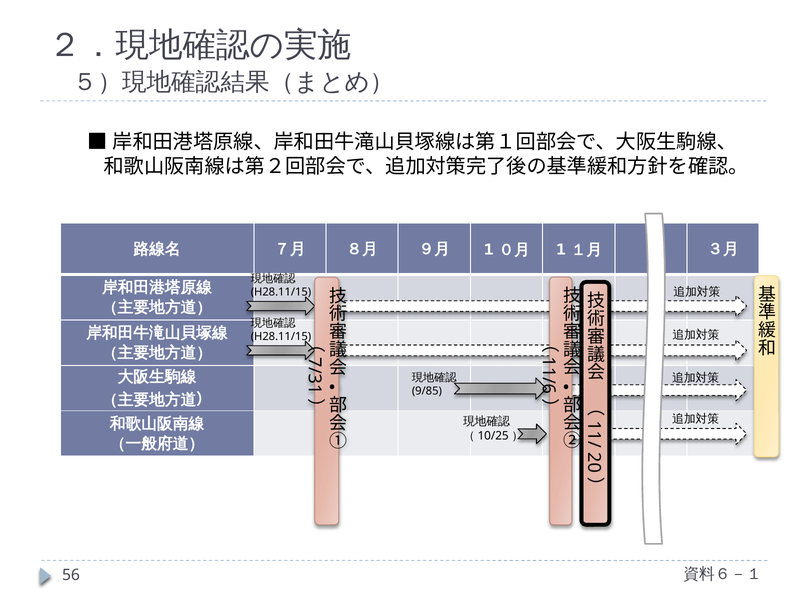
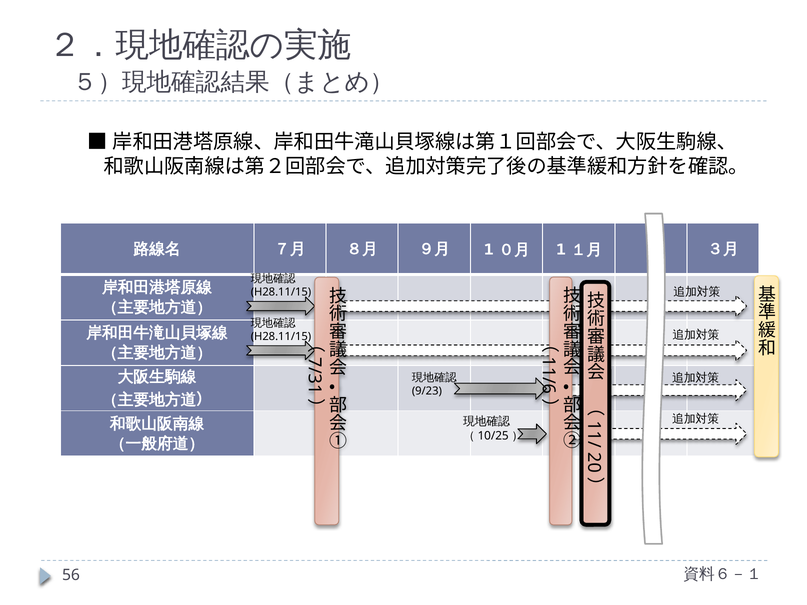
9/85: 9/85 -> 9/23 (427, 391)
